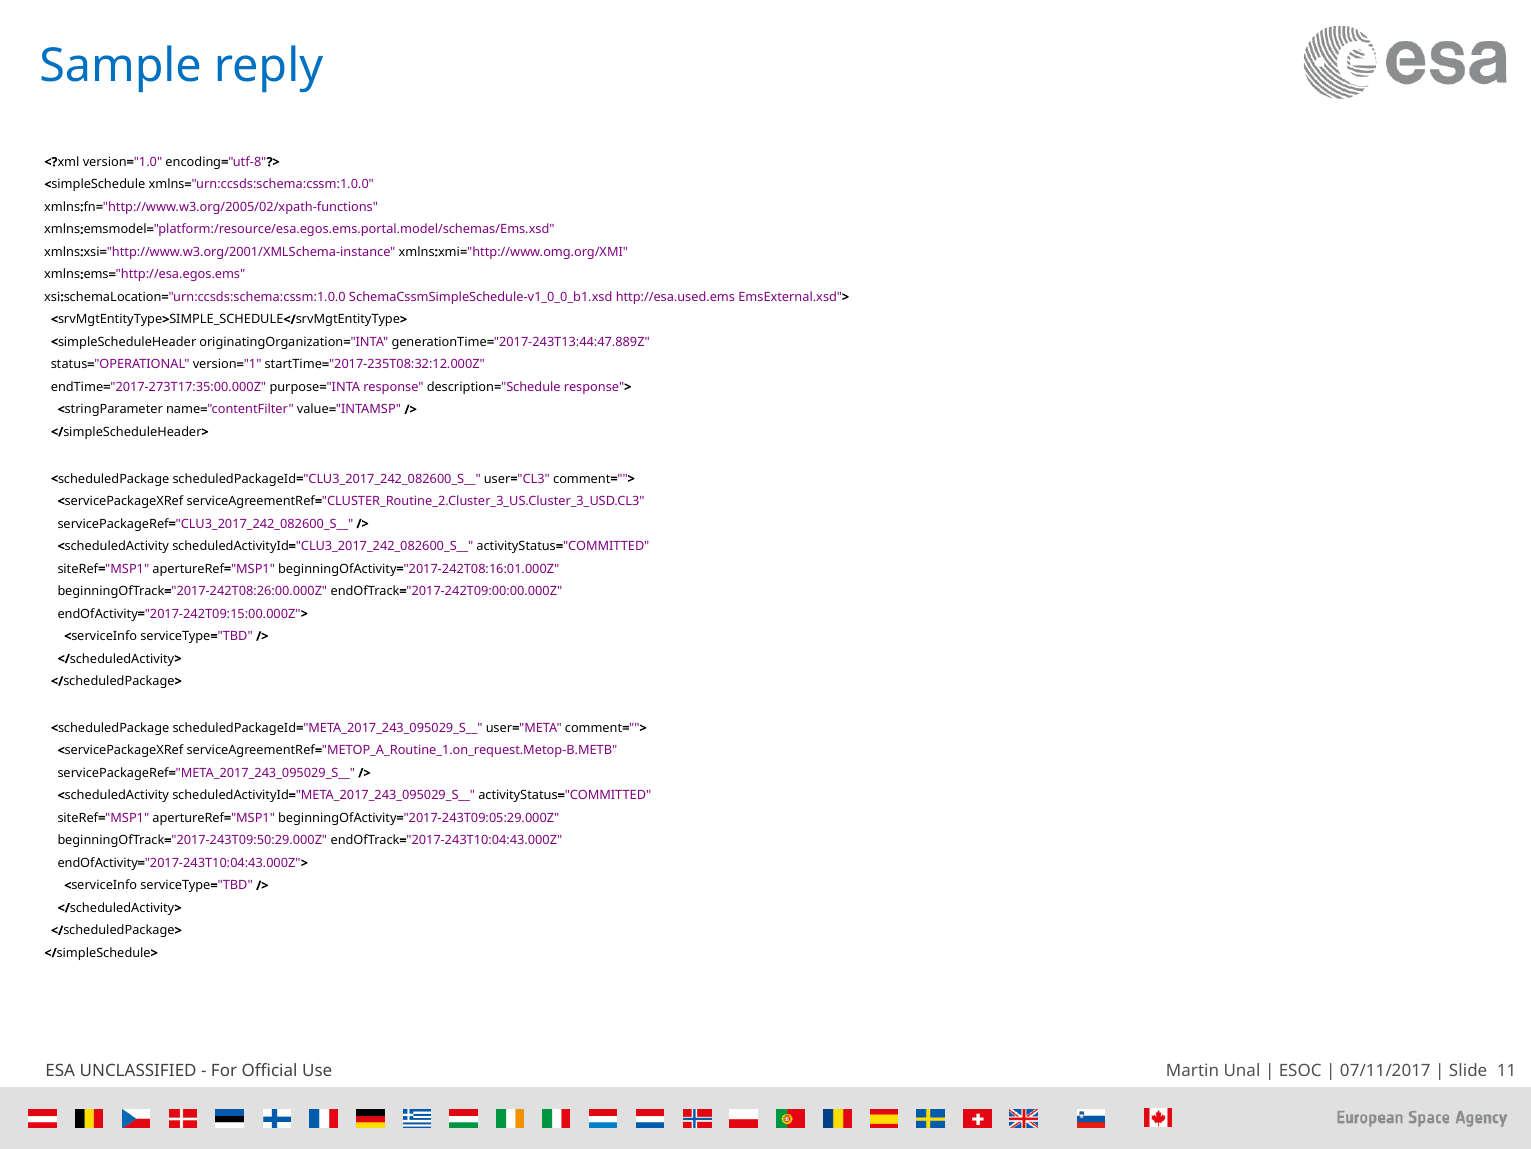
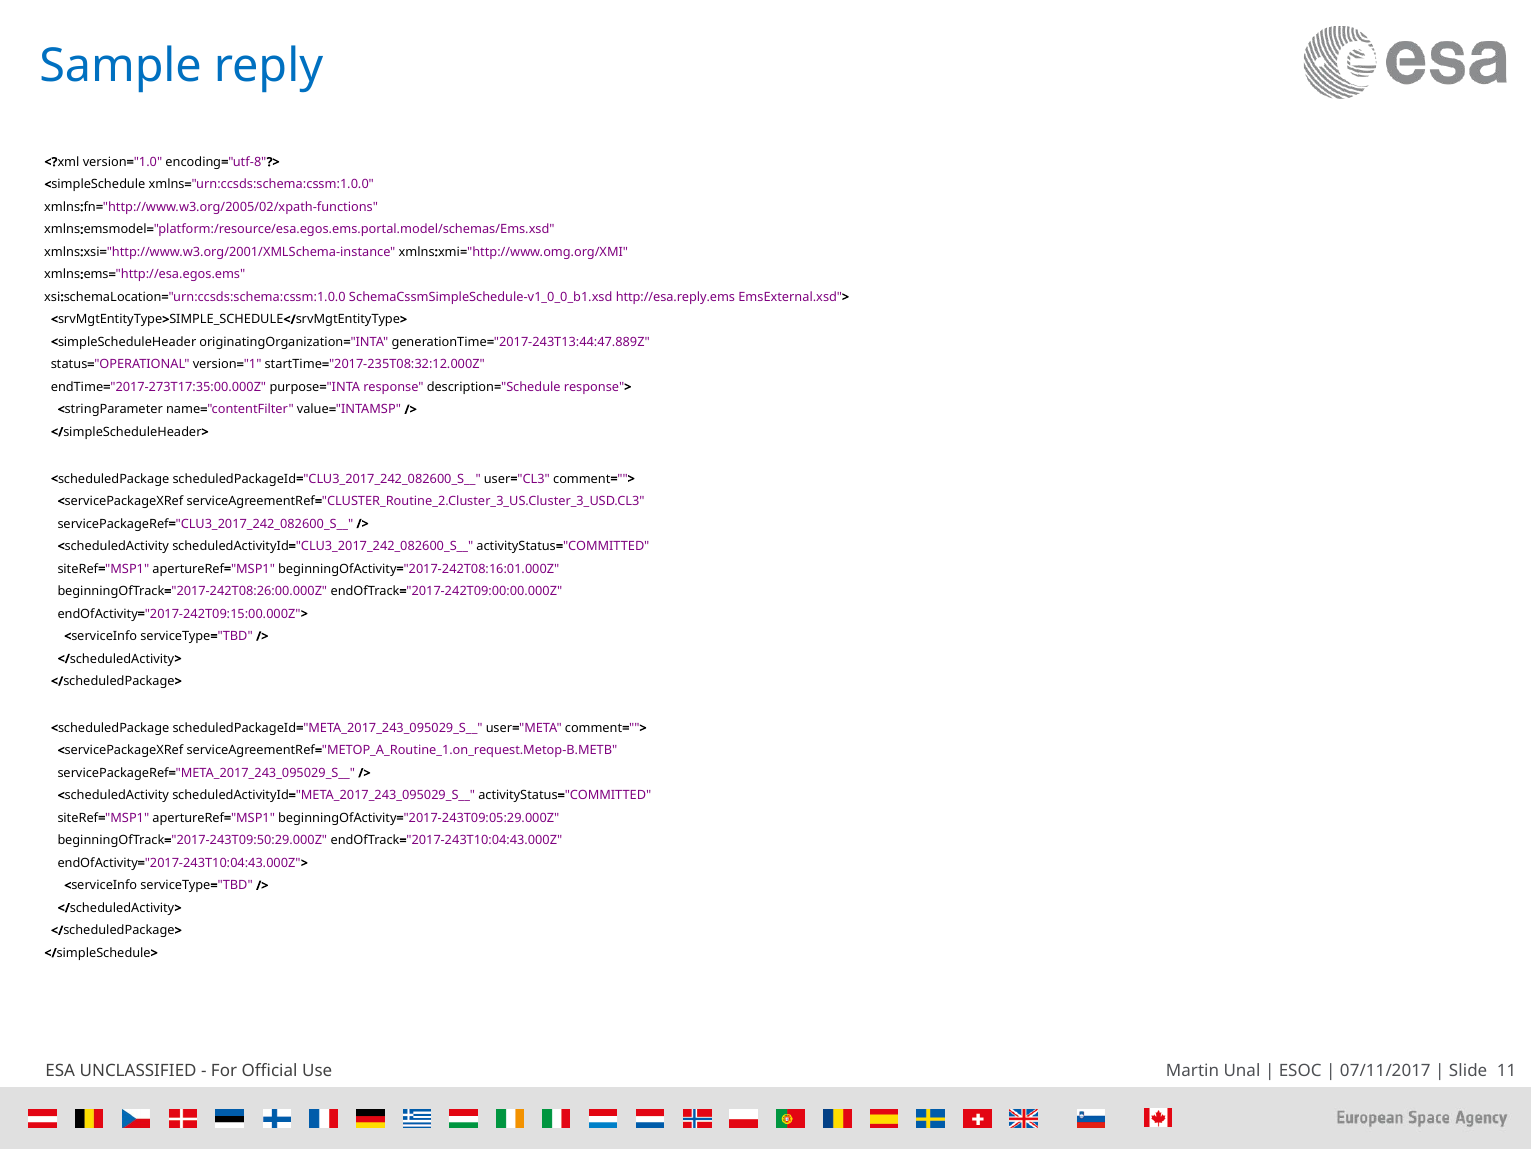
http://esa.used.ems: http://esa.used.ems -> http://esa.reply.ems (675, 297)
